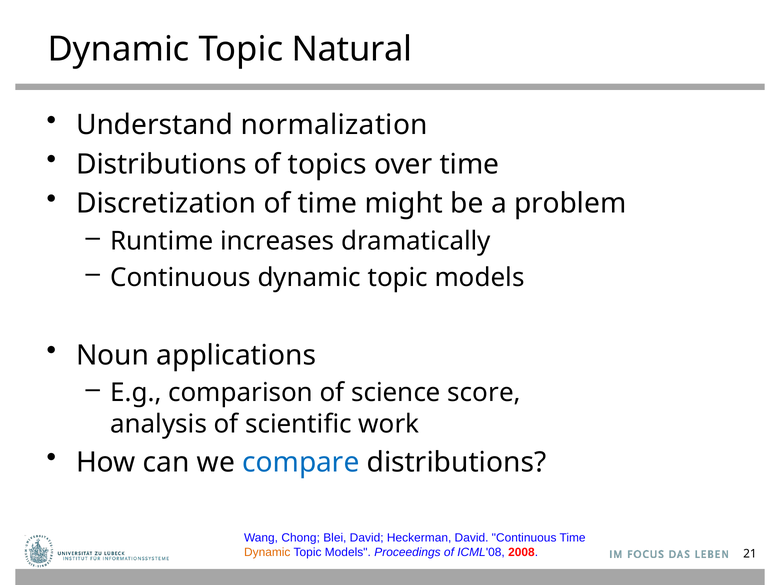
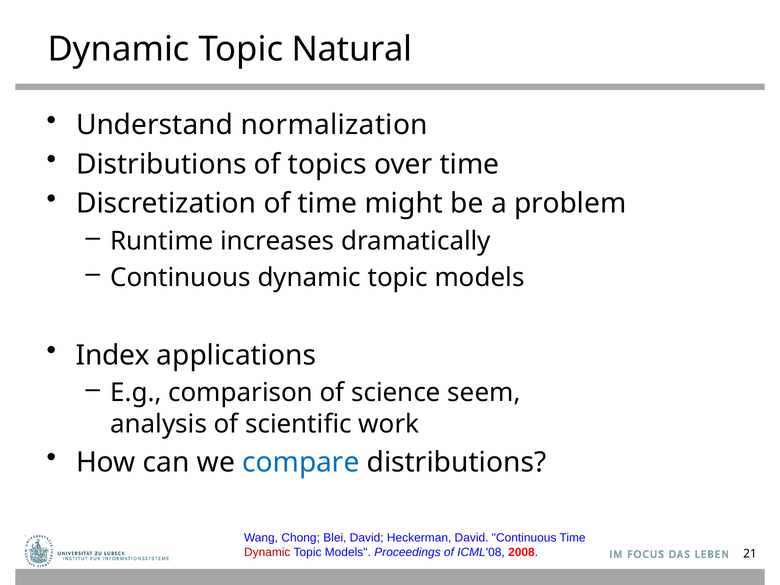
Noun: Noun -> Index (113, 355)
score: score -> seem (484, 393)
Dynamic colour: orange -> red (267, 552)
